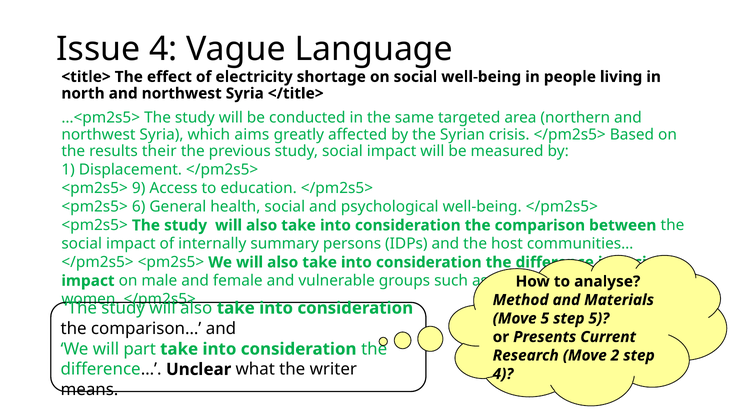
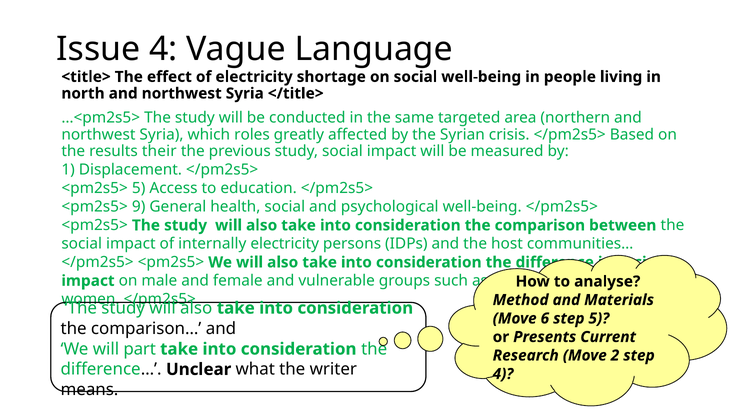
aims: aims -> roles (252, 134)
<pm2s5> 9: 9 -> 5 (139, 188)
6: 6 -> 9 (139, 207)
internally summary: summary -> electricity (285, 244)
Move 5: 5 -> 6 (545, 318)
